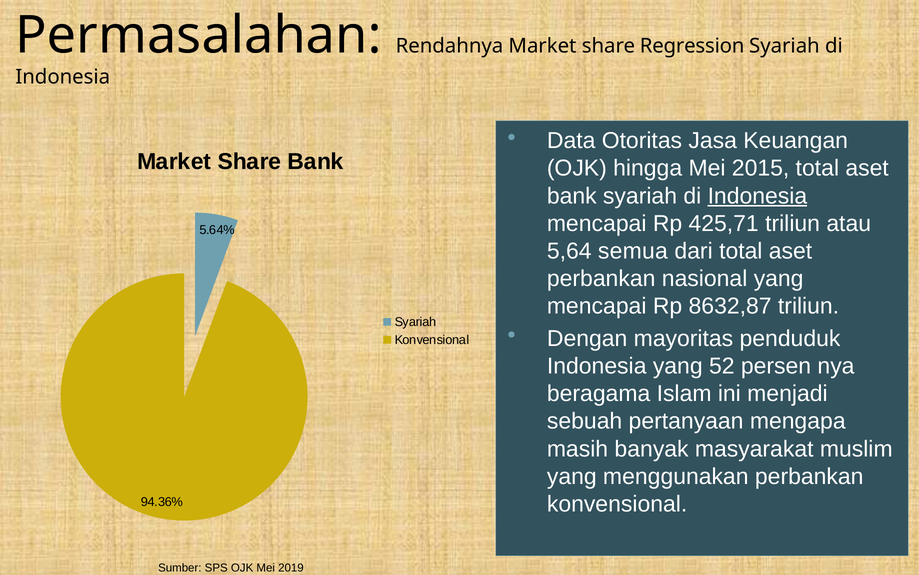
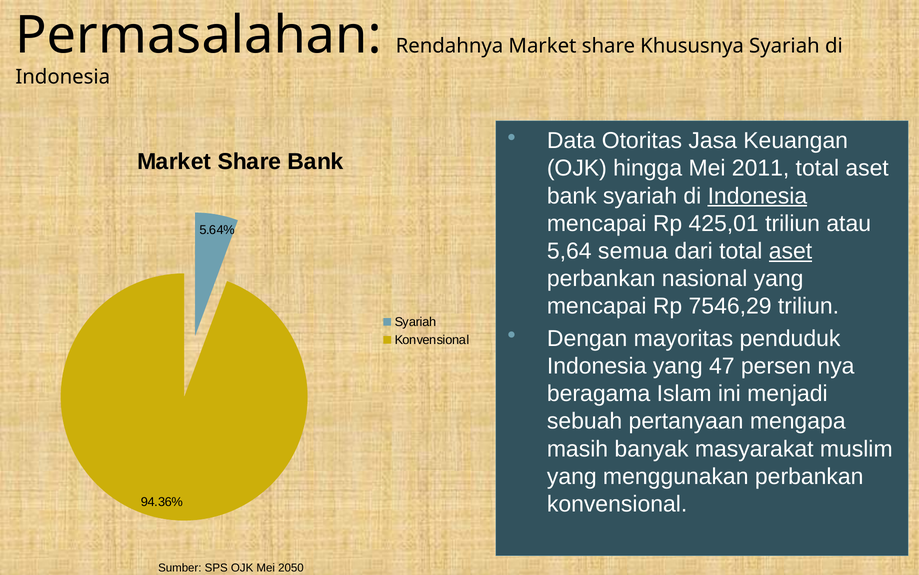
Regression: Regression -> Khususnya (692, 46)
2015: 2015 -> 2011 (761, 168)
425,71: 425,71 -> 425,01 (724, 223)
aset underline: none -> present (791, 251)
8632,87: 8632,87 -> 7546,29 (730, 306)
52: 52 -> 47 (722, 366)
2019: 2019 -> 2050 (291, 567)
